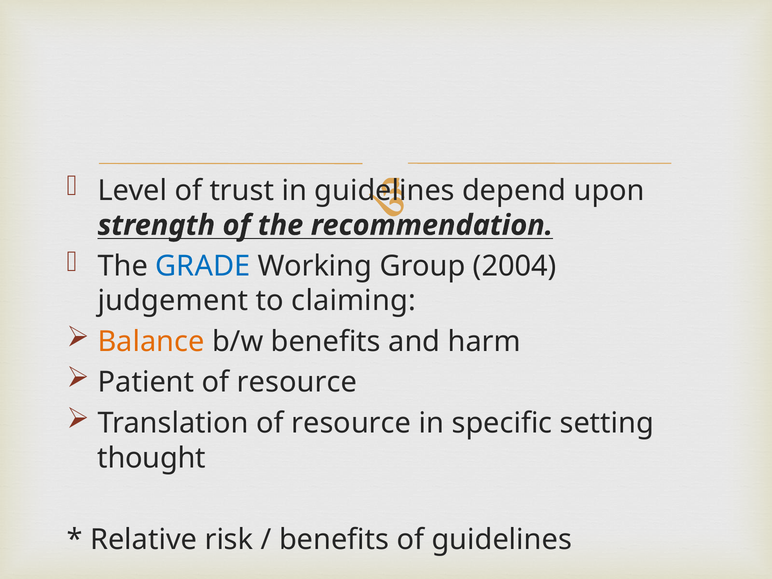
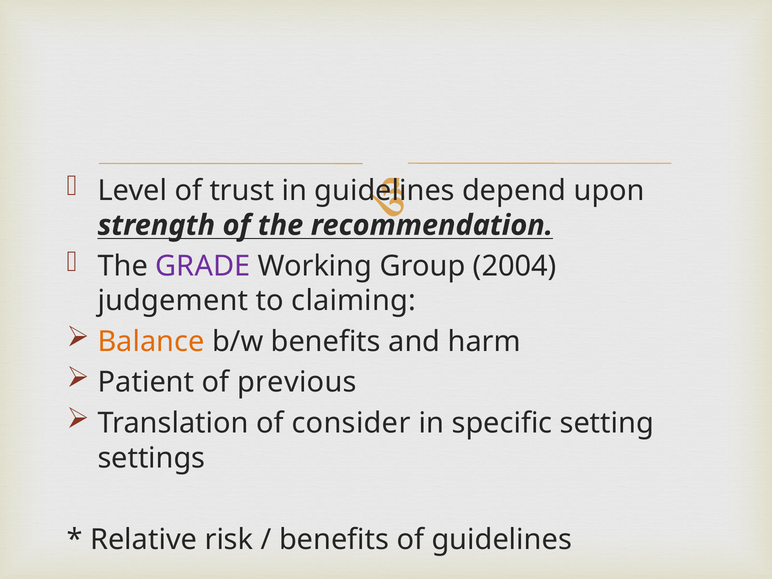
GRADE colour: blue -> purple (203, 266)
resource: resource -> previous (297, 382)
Translation of resource: resource -> consider (351, 423)
thought: thought -> settings (151, 458)
